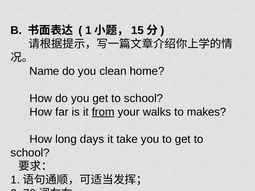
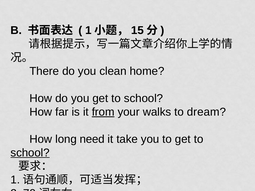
Name: Name -> There (44, 71)
makes: makes -> dream (206, 112)
days: days -> need (92, 139)
school underline: none -> present (30, 153)
